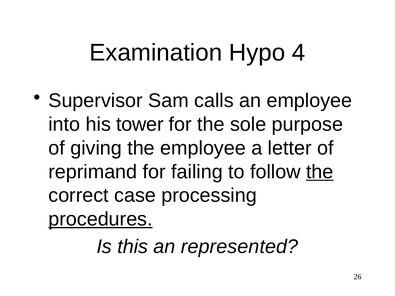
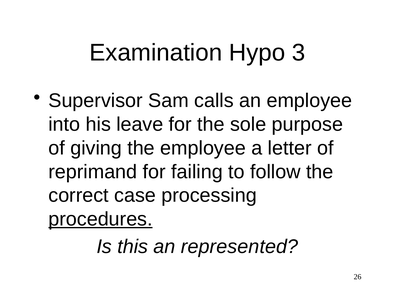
4: 4 -> 3 (299, 53)
tower: tower -> leave (140, 124)
the underline: present -> none (320, 172)
